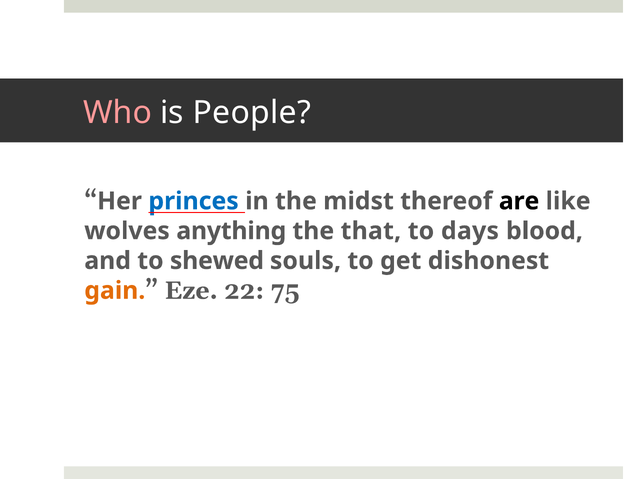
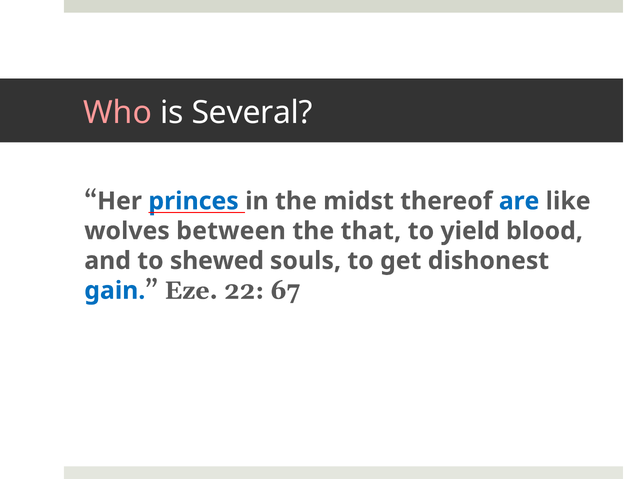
People: People -> Several (252, 113)
are colour: black -> blue (519, 201)
anything: anything -> between (231, 231)
days: days -> yield (470, 231)
gain colour: orange -> blue (115, 291)
75: 75 -> 67 (285, 291)
